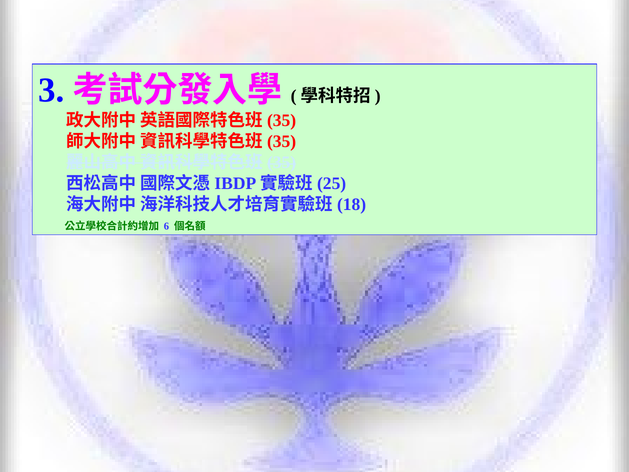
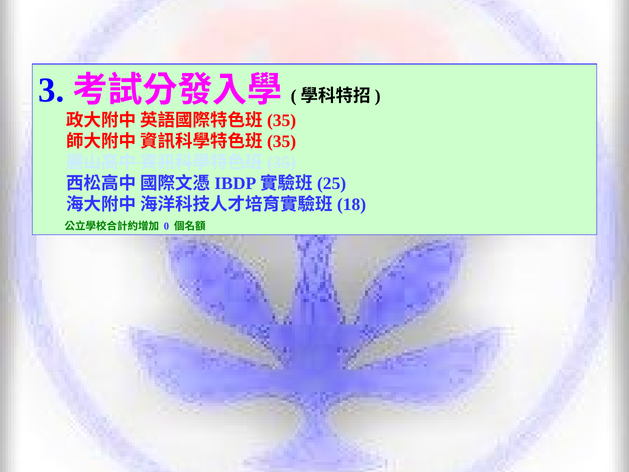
6: 6 -> 0 (166, 226)
